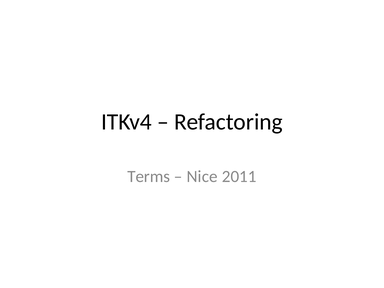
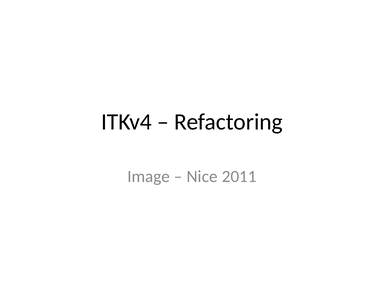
Terms: Terms -> Image (149, 177)
